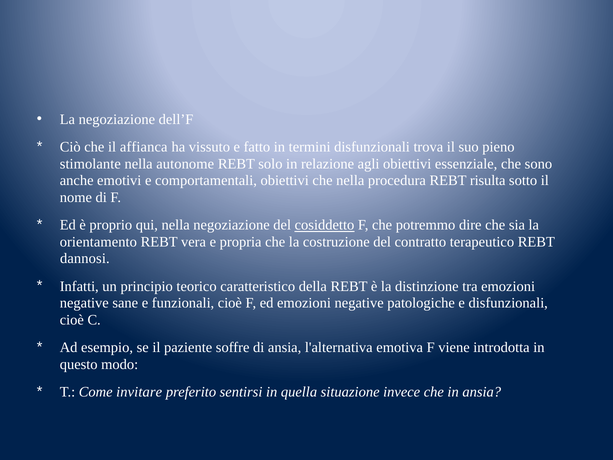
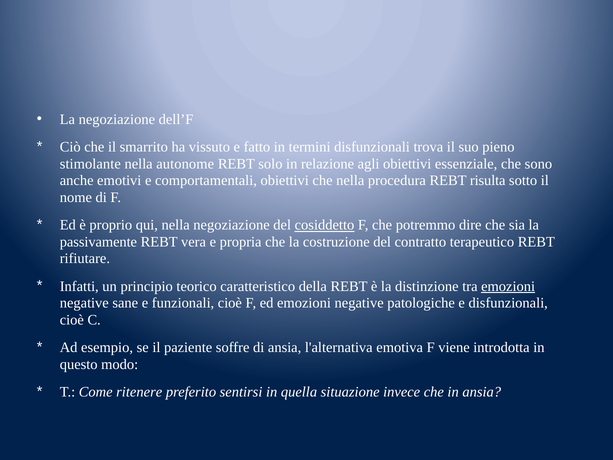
affianca: affianca -> smarrito (144, 147)
orientamento: orientamento -> passivamente (98, 242)
dannosi: dannosi -> rifiutare (85, 258)
emozioni underline: none -> present (508, 286)
invitare: invitare -> ritenere (139, 392)
